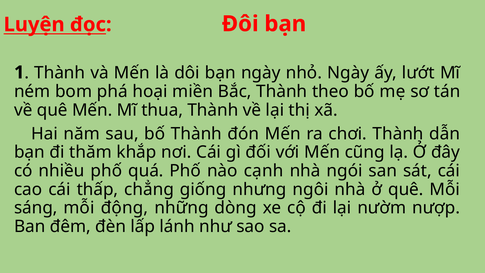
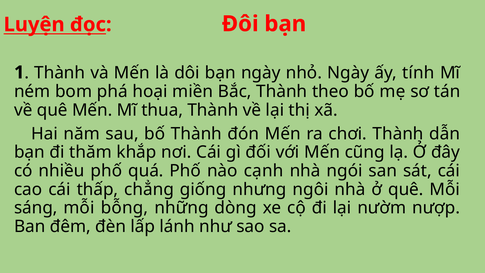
lướt: lướt -> tính (418, 73)
động: động -> bỗng (124, 208)
